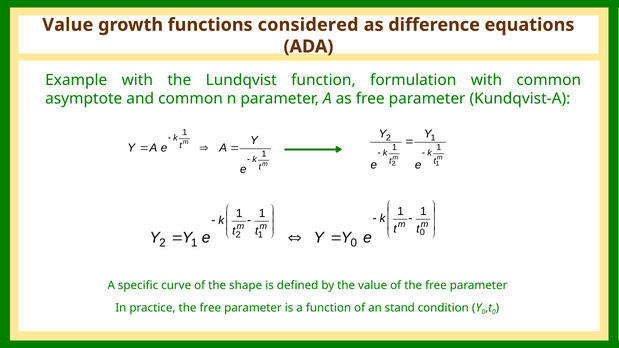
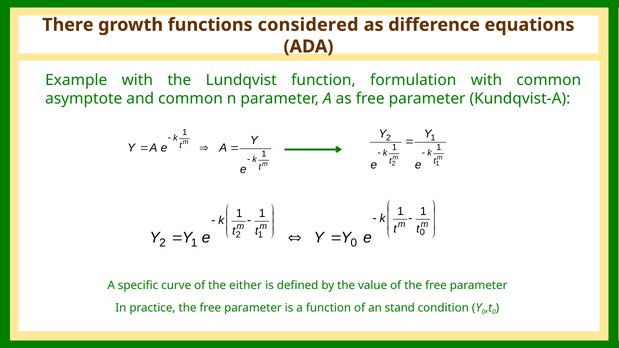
Value: Value -> There (68, 25)
shape: shape -> either (246, 285)
